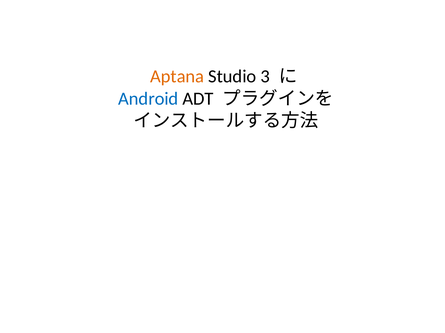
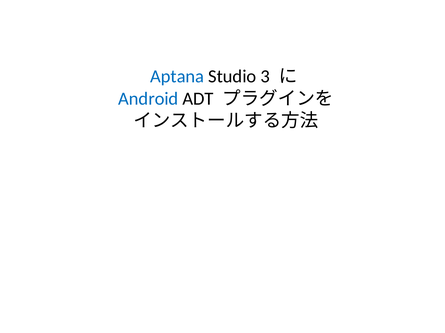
Aptana colour: orange -> blue (177, 77)
